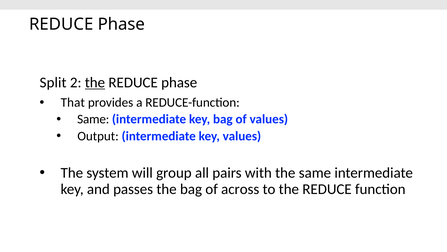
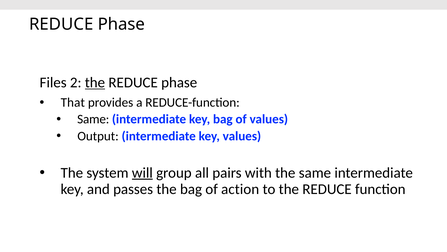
Split: Split -> Files (53, 82)
will underline: none -> present (142, 172)
across: across -> action (240, 189)
